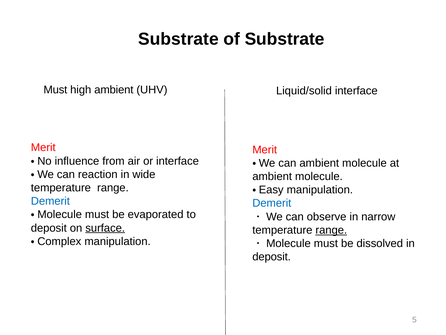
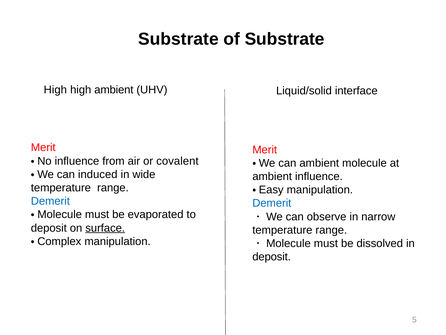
Must: Must -> High (55, 90)
or interface: interface -> covalent (177, 161)
reaction: reaction -> induced (98, 174)
molecule: molecule -> influence (319, 176)
range underline: present -> none (331, 230)
